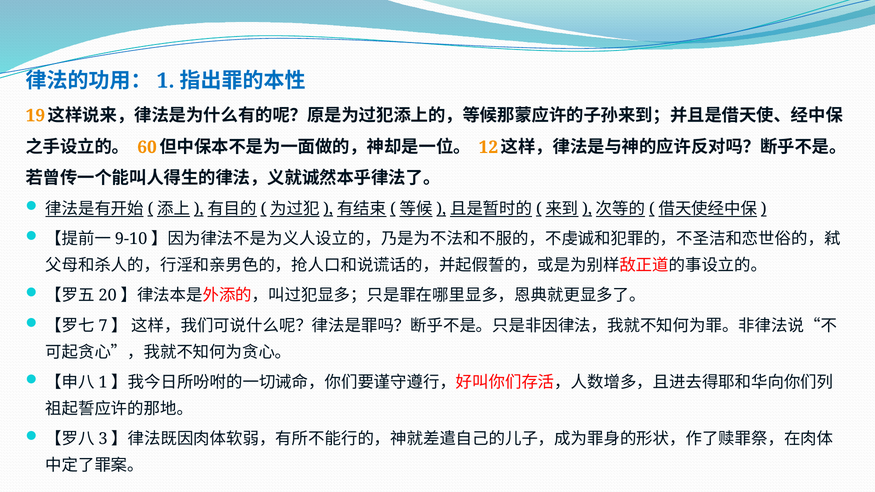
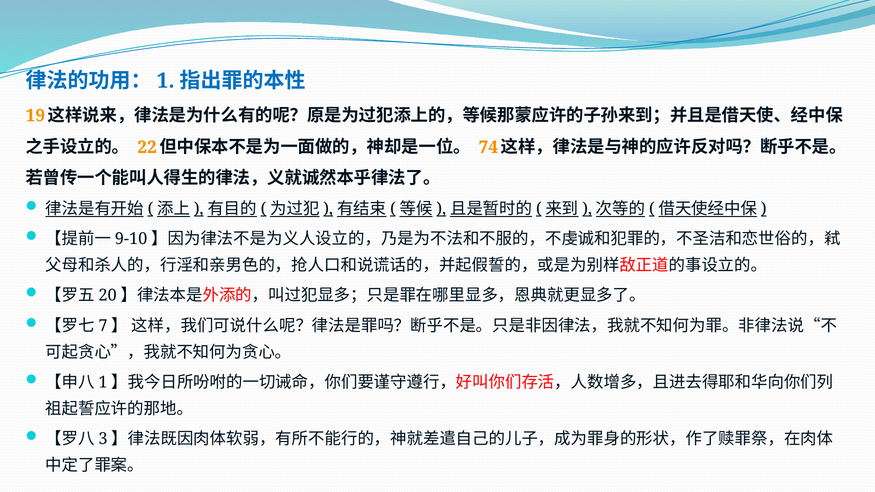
60: 60 -> 22 (147, 147)
12: 12 -> 74 (488, 147)
